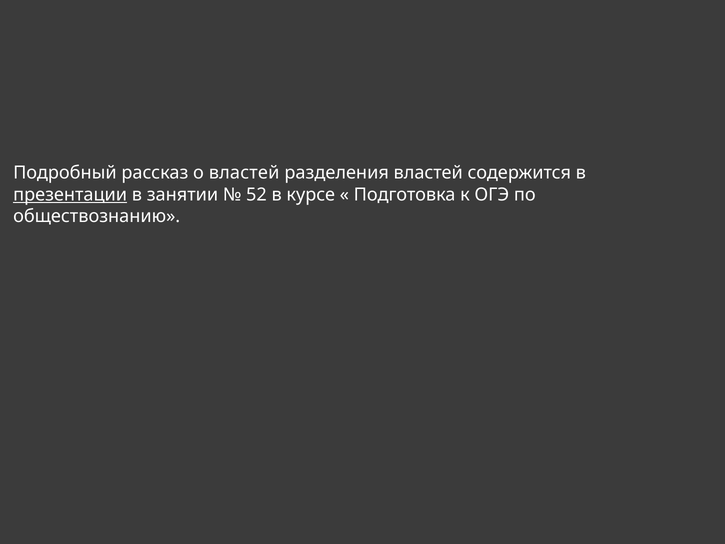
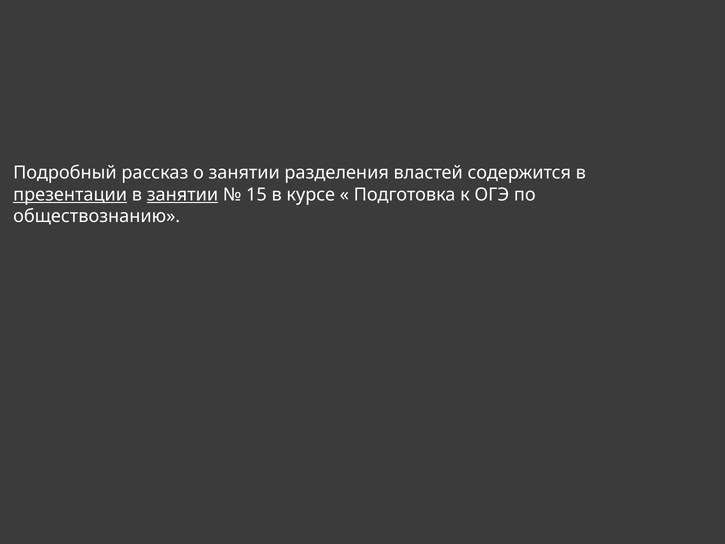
о властей: властей -> занятии (244, 173)
занятии underline: none -> present (182, 195)
52: 52 -> 15 (256, 195)
